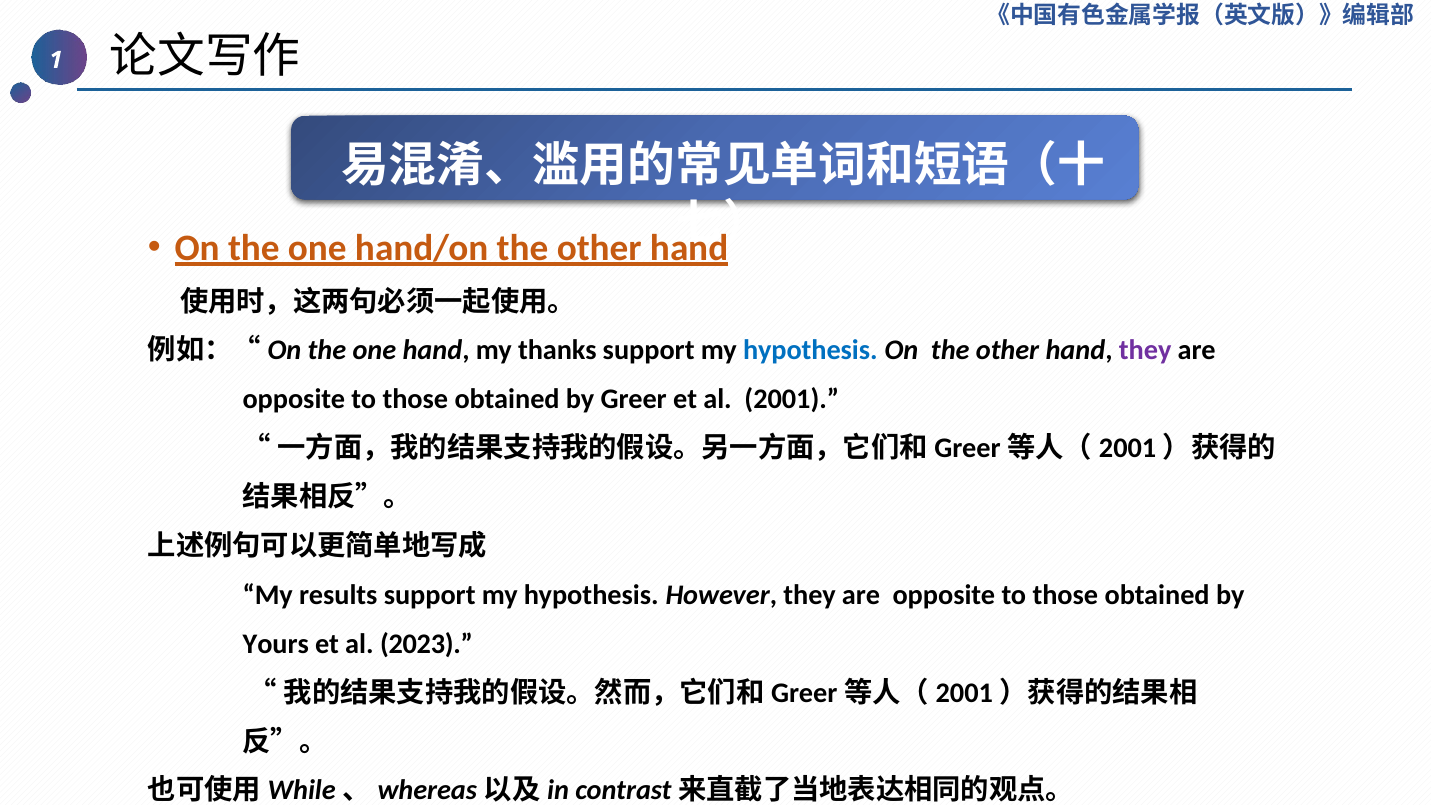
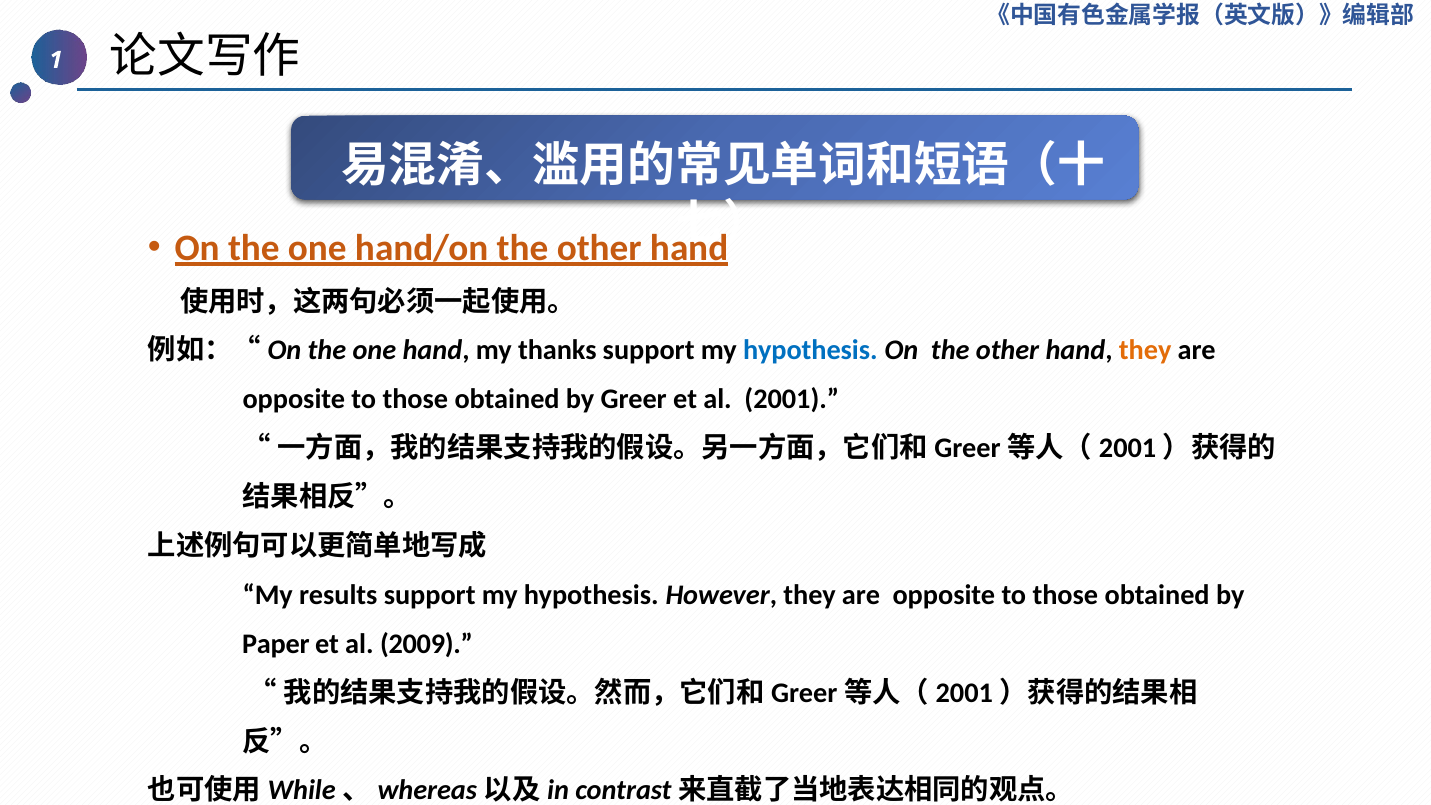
they colour: purple -> orange (1145, 351)
Yours: Yours -> Paper (276, 644)
2023: 2023 -> 2009 (427, 644)
